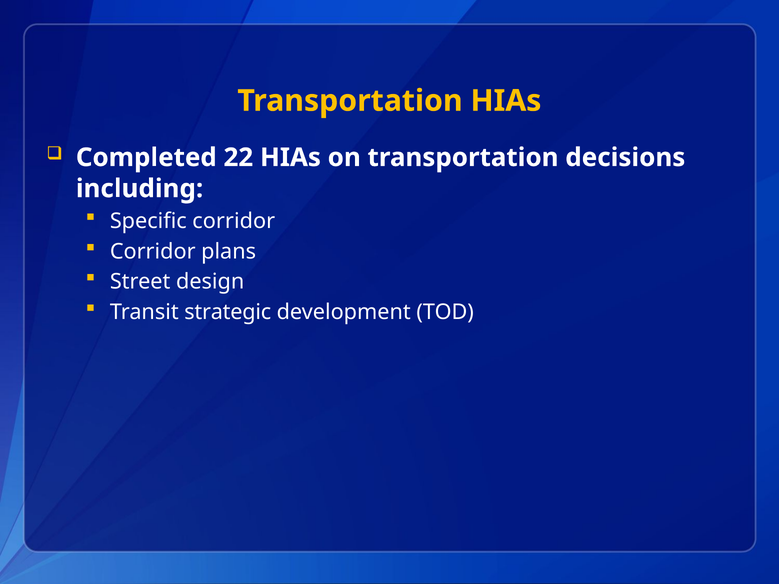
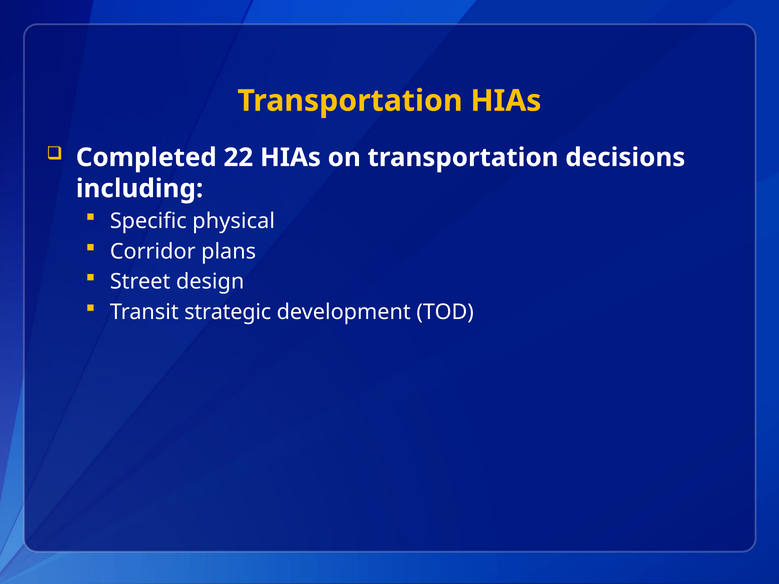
Specific corridor: corridor -> physical (234, 221)
